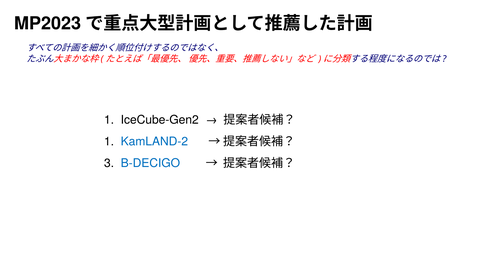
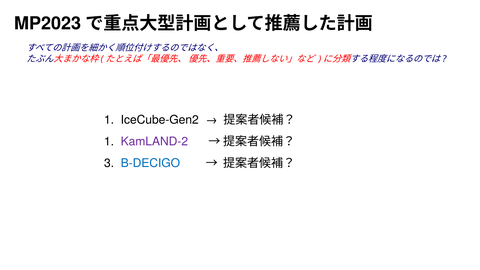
KamLAND-2 colour: blue -> purple (154, 142)
